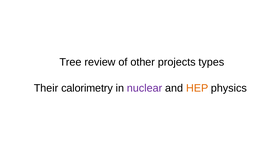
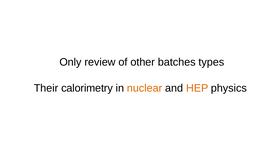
Tree: Tree -> Only (70, 62)
projects: projects -> batches (177, 62)
nuclear colour: purple -> orange (145, 88)
